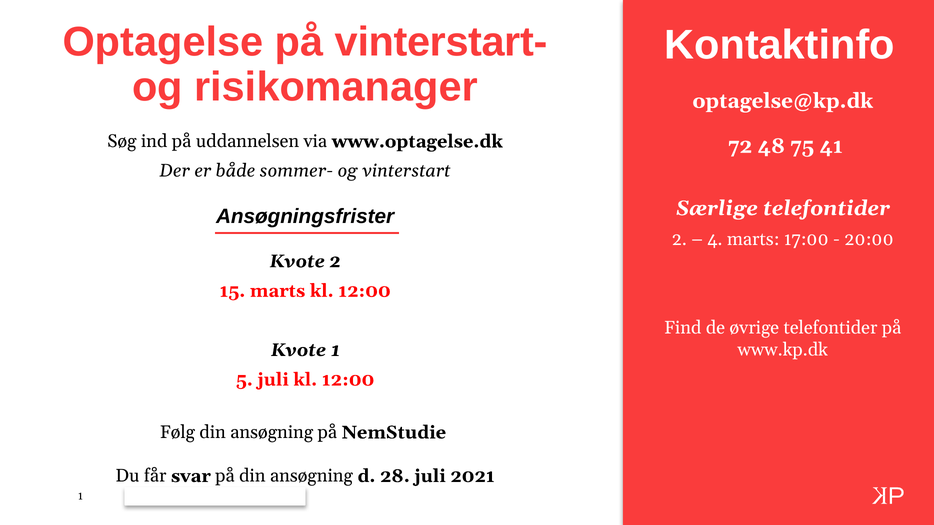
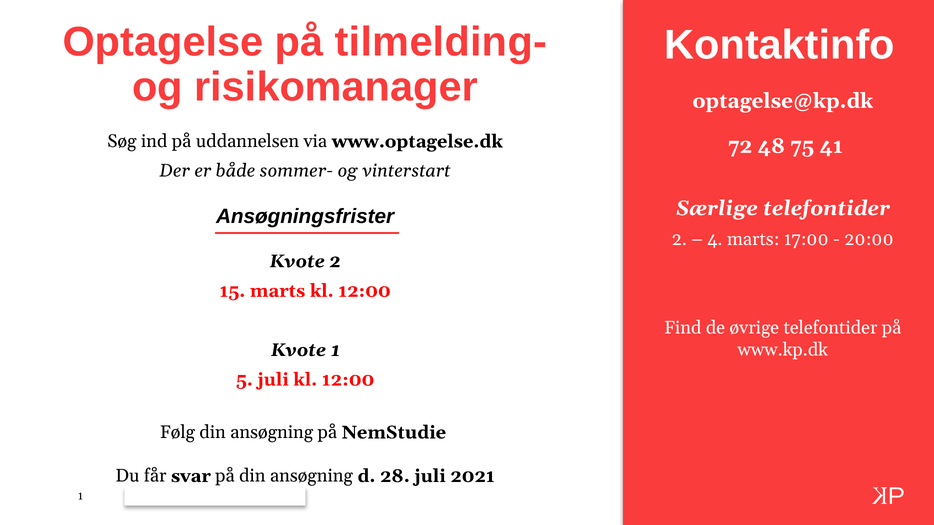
vinterstart-: vinterstart- -> tilmelding- (441, 42)
